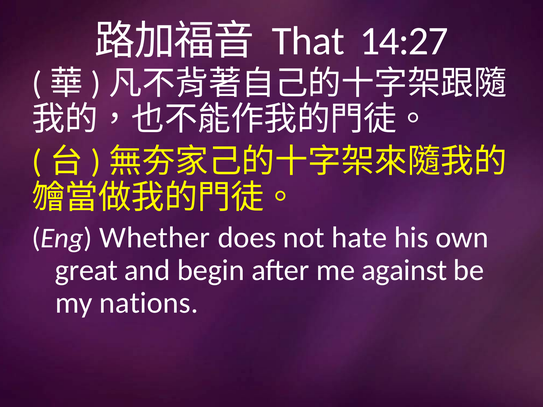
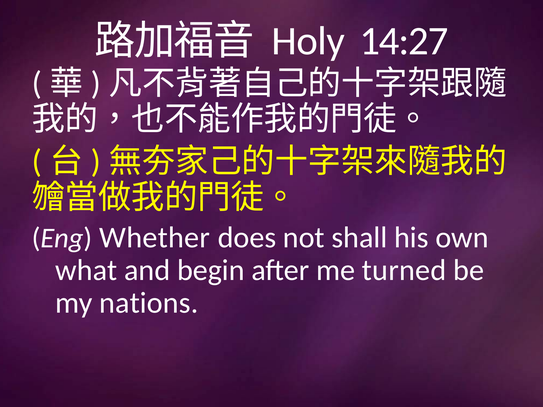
That: That -> Holy (308, 41)
hate: hate -> shall (359, 238)
great: great -> what (86, 270)
against: against -> turned (404, 270)
